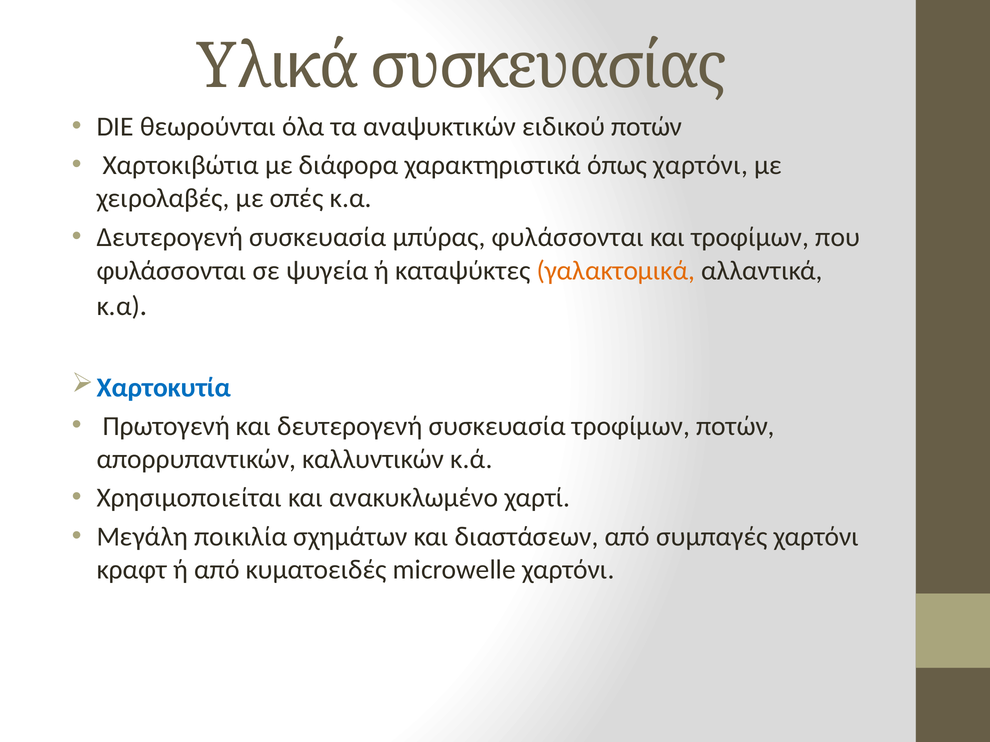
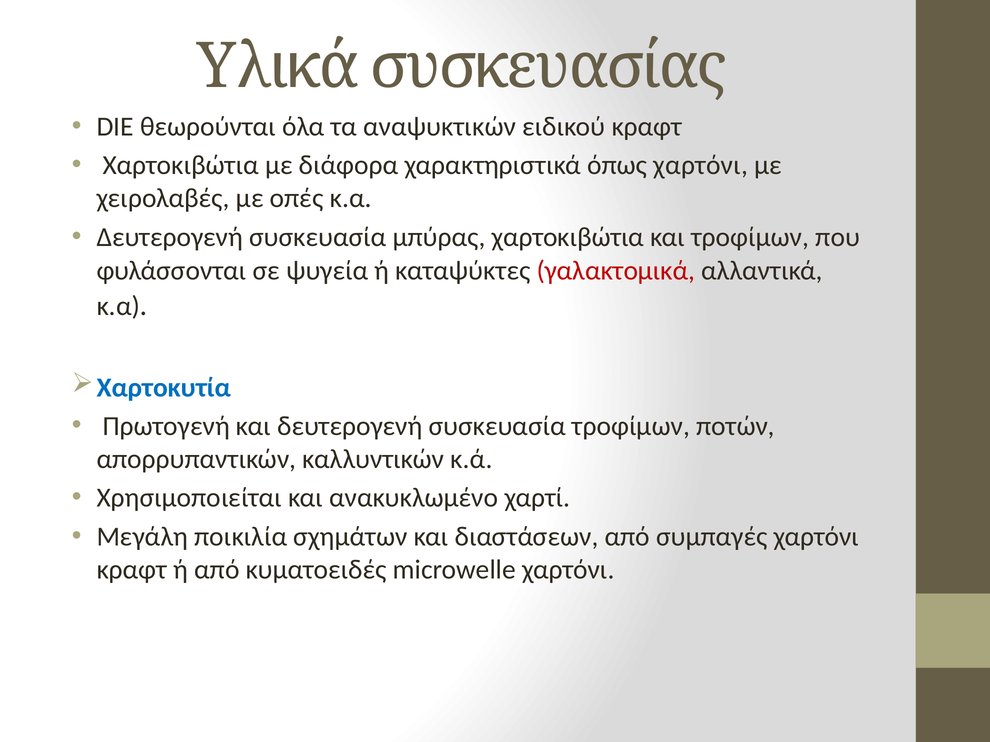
ειδικού ποτών: ποτών -> κραφτ (647, 127)
μπύρας φυλάσσονται: φυλάσσονται -> χαρτοκιβώτια (568, 238)
γαλακτομικά colour: orange -> red (616, 271)
